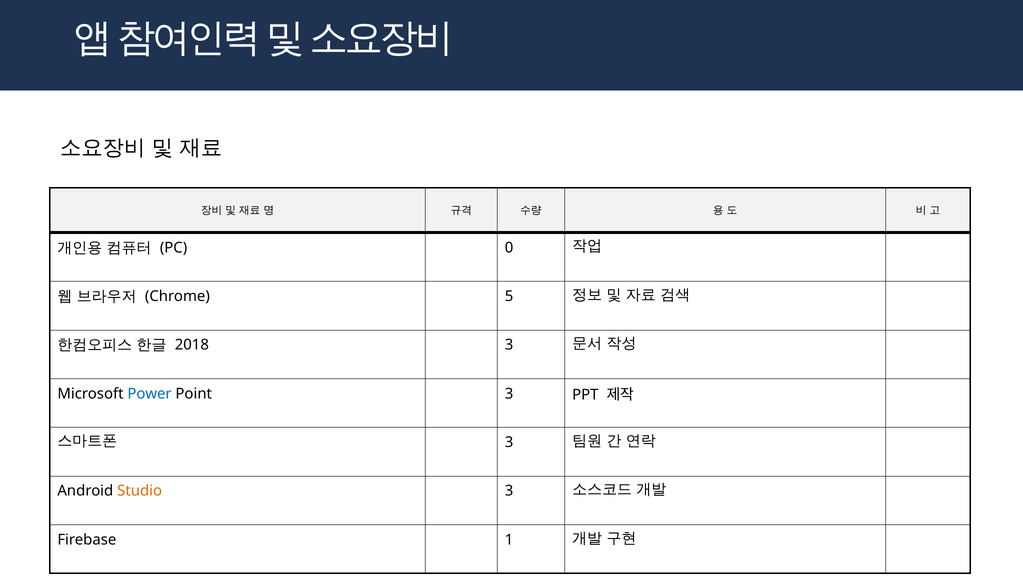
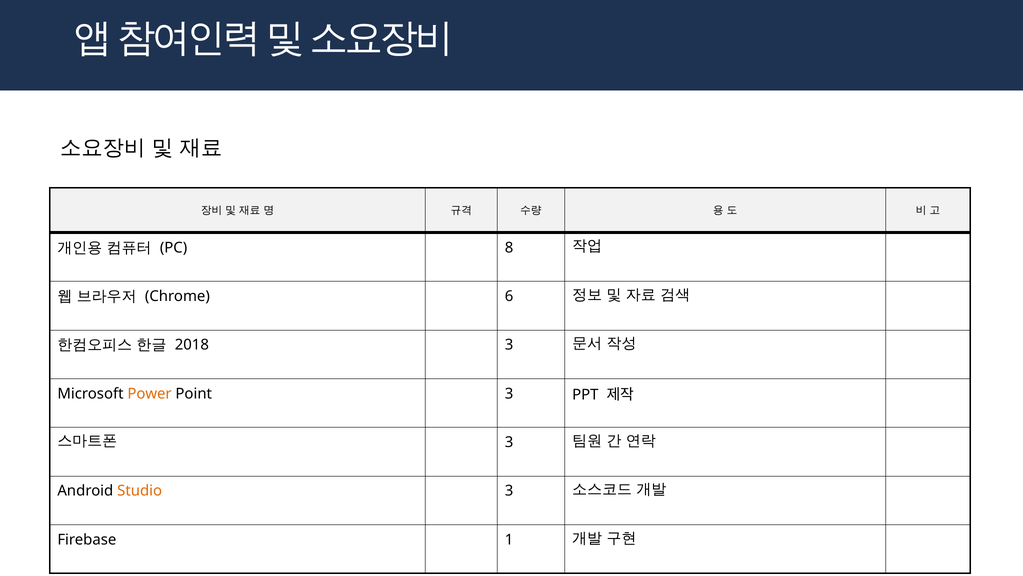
0: 0 -> 8 (509, 247)
5: 5 -> 6 (509, 296)
Power colour: blue -> orange (150, 393)
